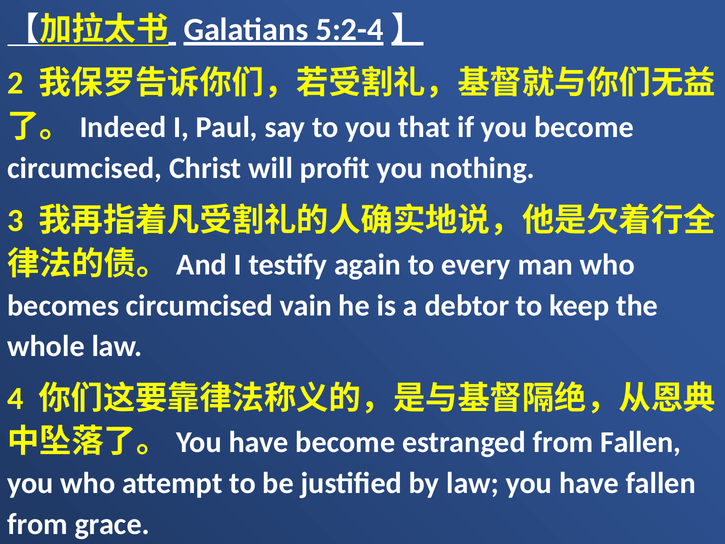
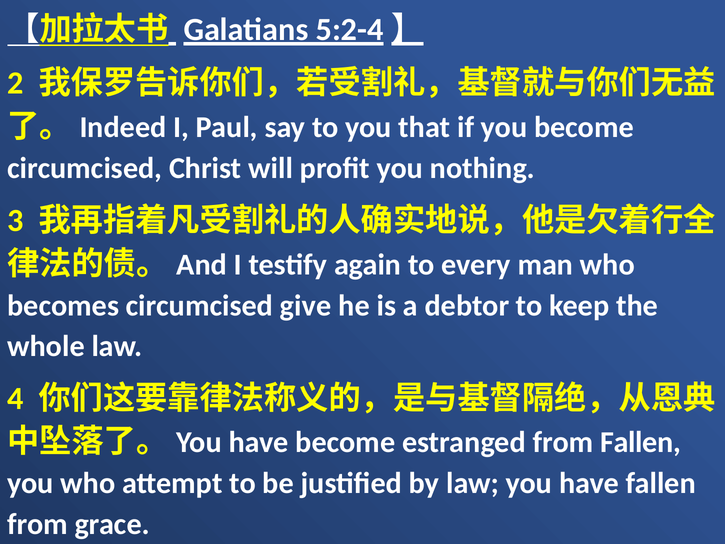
vain: vain -> give (306, 305)
